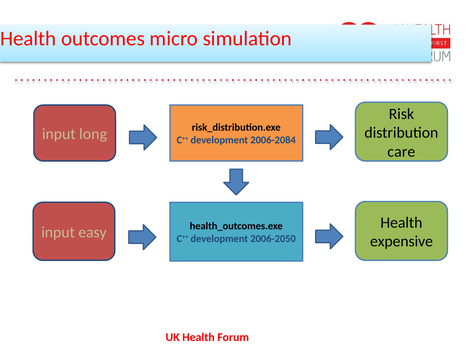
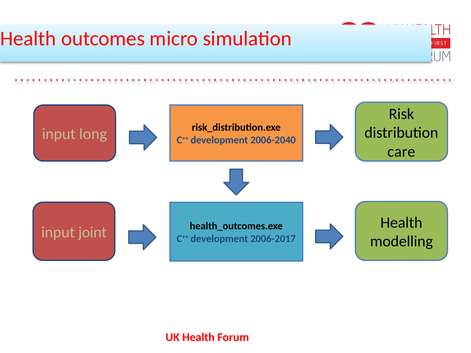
2006-2084: 2006-2084 -> 2006-2040 (273, 140)
easy: easy -> joint (93, 233)
2006-2050: 2006-2050 -> 2006-2017 (273, 239)
expensive: expensive -> modelling (401, 242)
